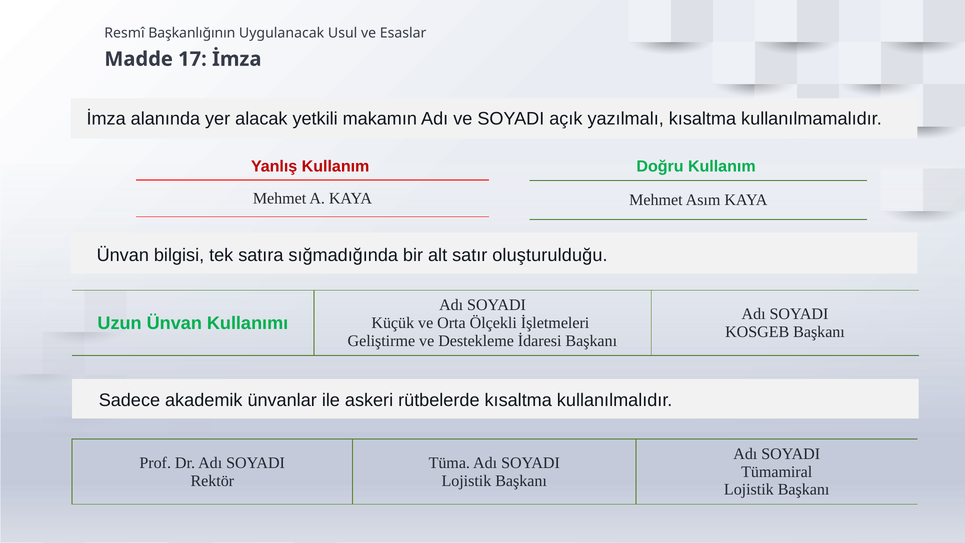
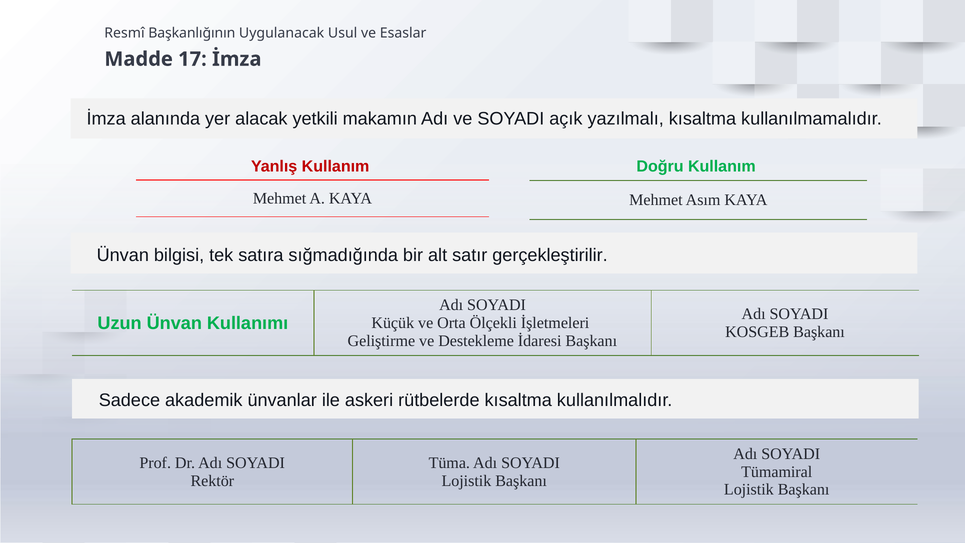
oluşturulduğu: oluşturulduğu -> gerçekleştirilir (550, 255)
